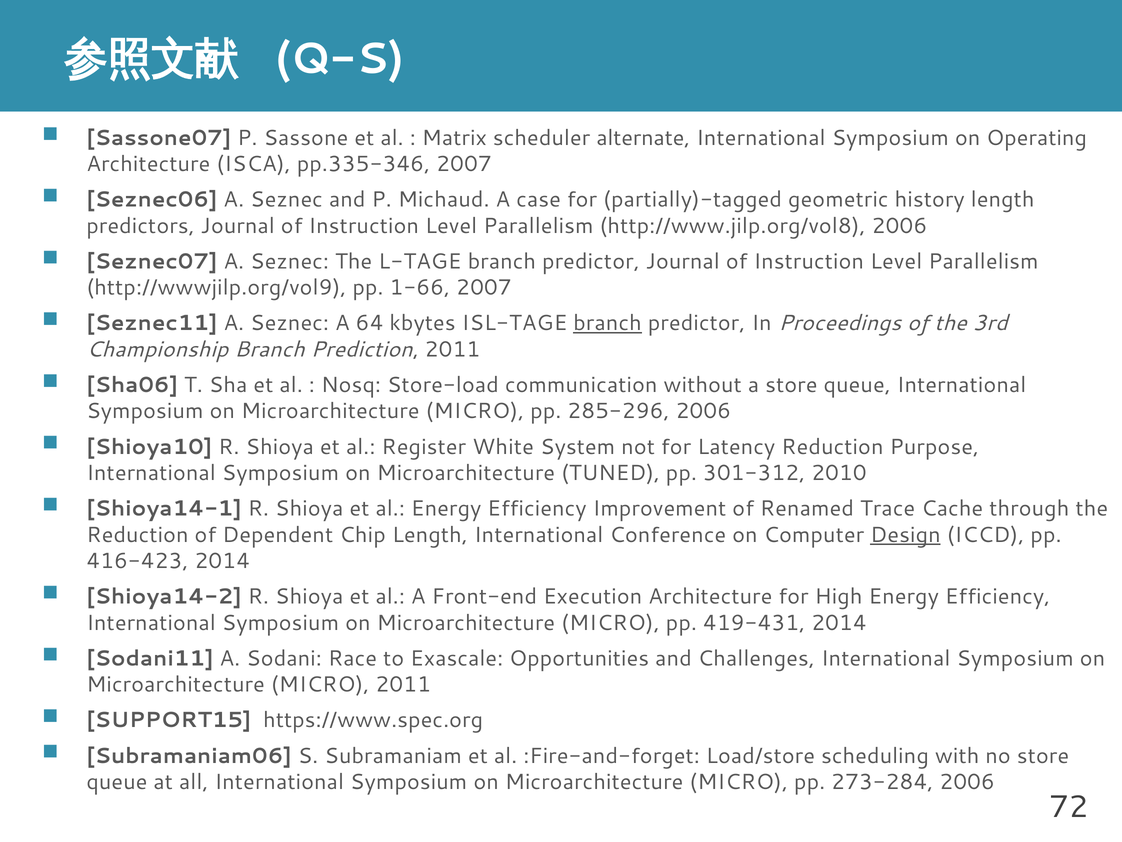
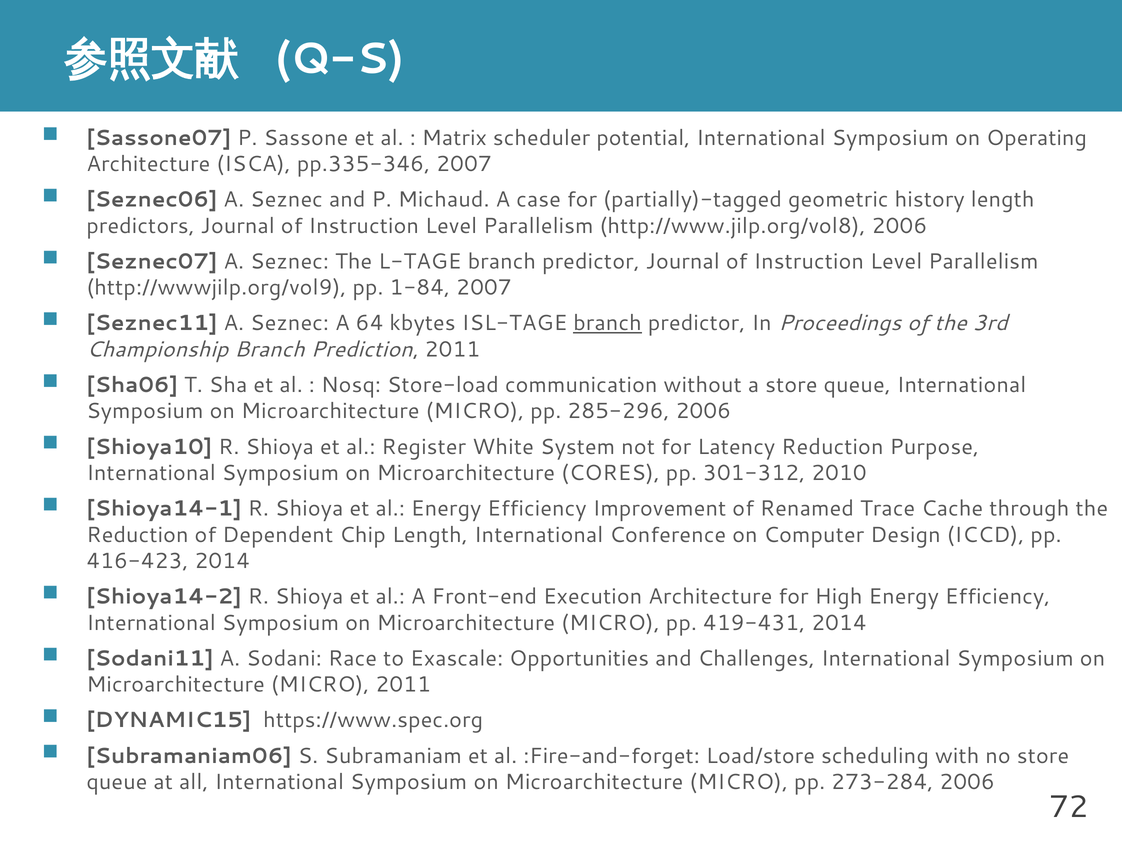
alternate: alternate -> potential (643, 138)
1-66: 1-66 -> 1-84 (420, 288)
TUNED: TUNED -> CORES (610, 473)
Design underline: present -> none (905, 535)
SUPPORT15: SUPPORT15 -> DYNAMIC15 (169, 720)
